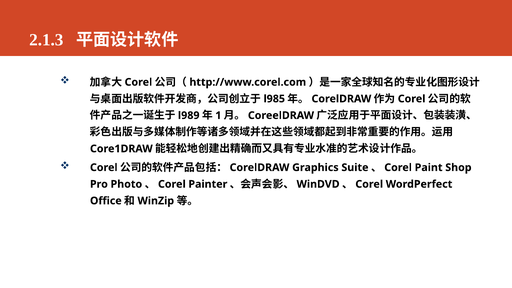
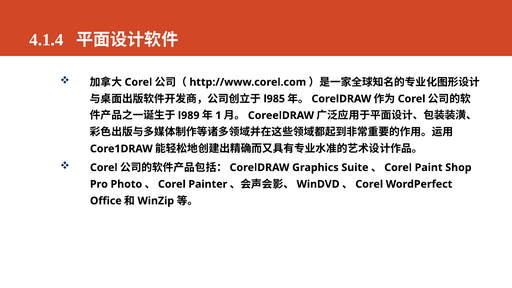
2.1.3: 2.1.3 -> 4.1.4 (46, 40)
